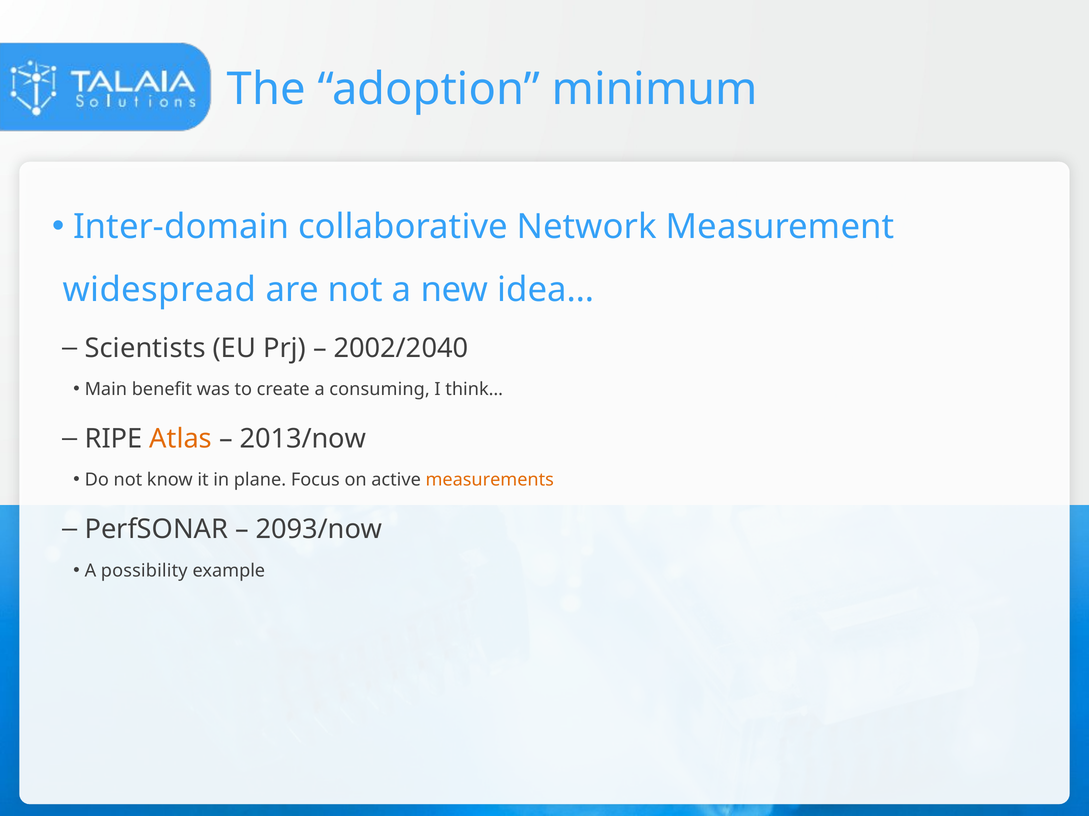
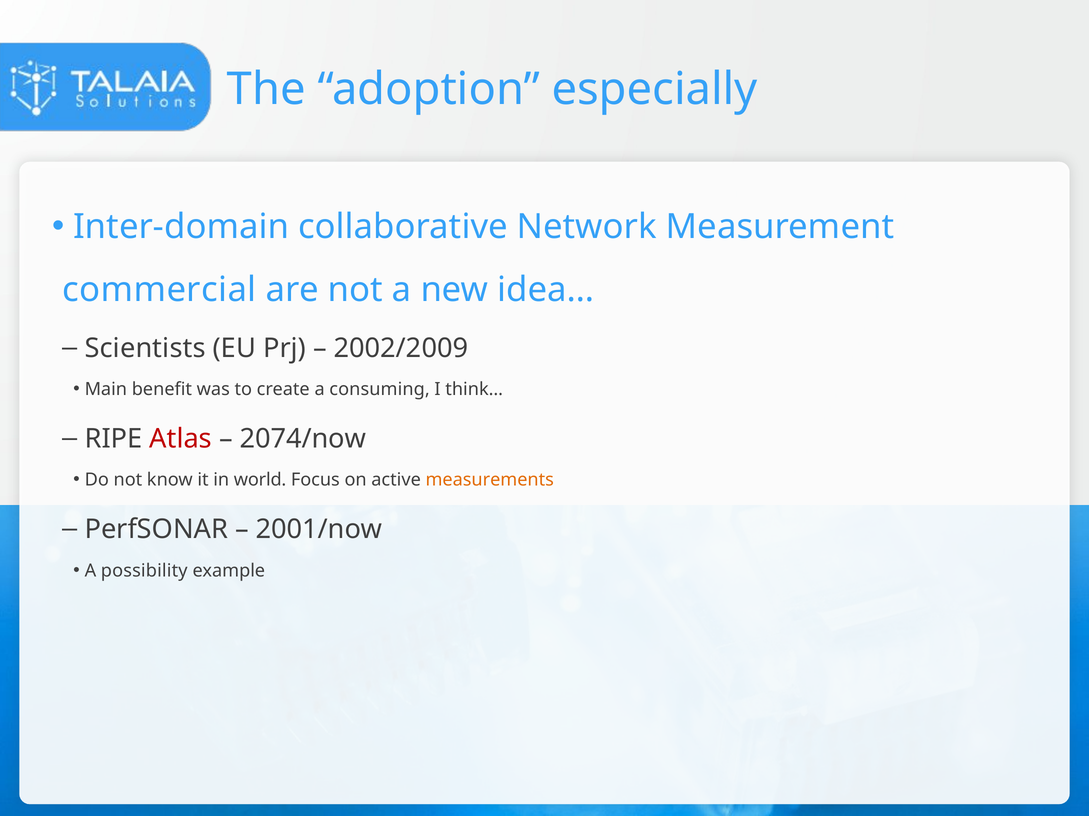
minimum: minimum -> especially (655, 90)
widespread: widespread -> commercial (159, 290)
2002/2040: 2002/2040 -> 2002/2009 (401, 348)
Atlas colour: orange -> red (181, 439)
2013/now: 2013/now -> 2074/now (303, 439)
plane: plane -> world (260, 480)
2093/now: 2093/now -> 2001/now (319, 530)
